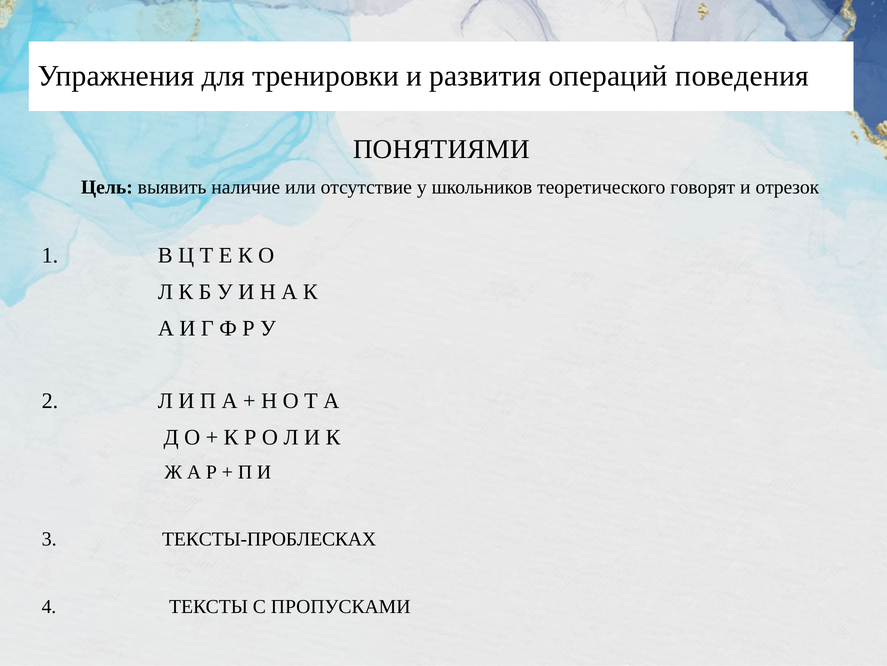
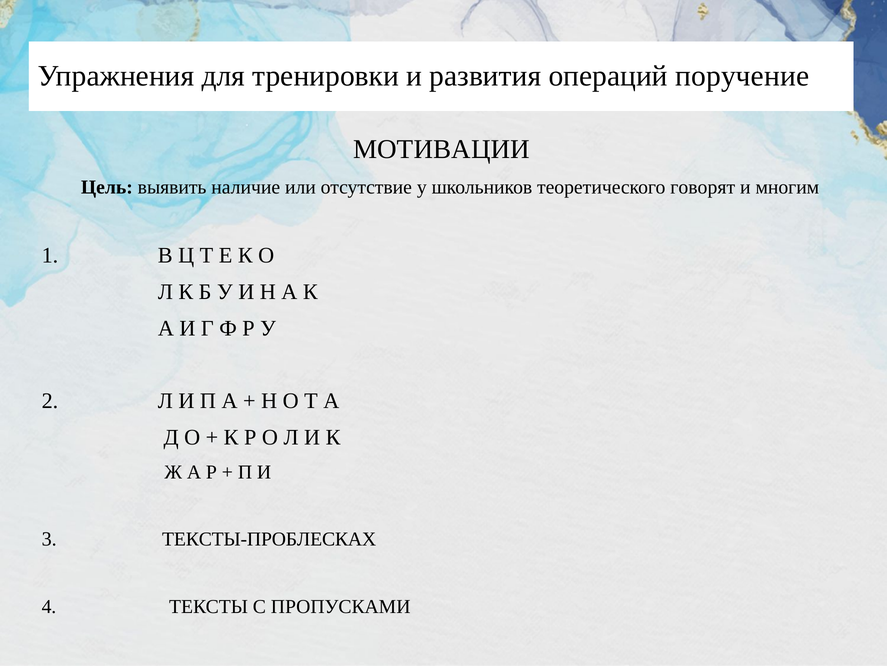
поведения: поведения -> поручение (742, 76)
ПОНЯТИЯМИ: ПОНЯТИЯМИ -> МОТИВАЦИИ (441, 149)
отрезок: отрезок -> многим (787, 187)
